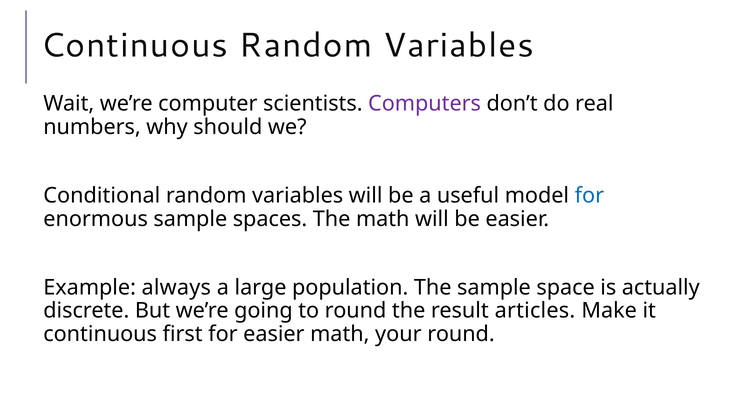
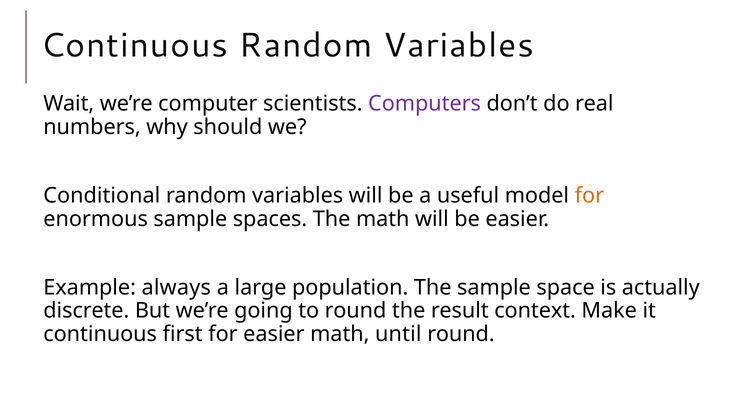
for colour: blue -> orange (589, 195)
articles: articles -> context (535, 310)
your: your -> until (398, 334)
